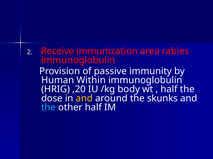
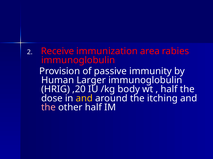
Within: Within -> Larger (91, 81)
skunks: skunks -> itching (162, 99)
the colour: light blue -> pink (48, 108)
